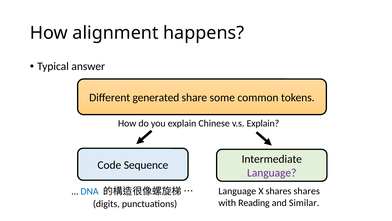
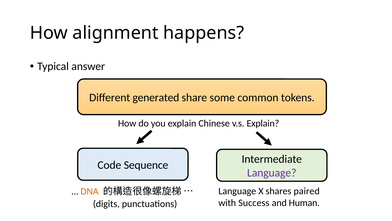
shares shares: shares -> paired (307, 191)
DNA colour: blue -> orange (90, 191)
Reading: Reading -> Success (254, 203)
Similar: Similar -> Human (304, 203)
